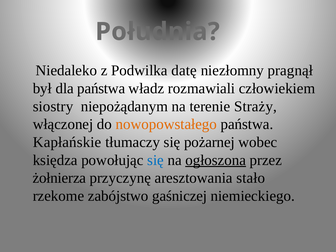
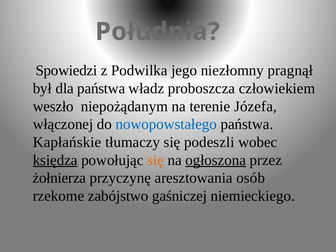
Niedaleko: Niedaleko -> Spowiedzi (66, 70)
datę: datę -> jego (184, 70)
rozmawiali: rozmawiali -> proboszcza (202, 88)
siostry: siostry -> weszło (53, 106)
Straży: Straży -> Józefa (255, 106)
nowopowstałego colour: orange -> blue (166, 124)
pożarnej: pożarnej -> podeszli (209, 142)
księdza underline: none -> present (55, 160)
się colour: blue -> orange (155, 160)
stało: stało -> osób (251, 178)
